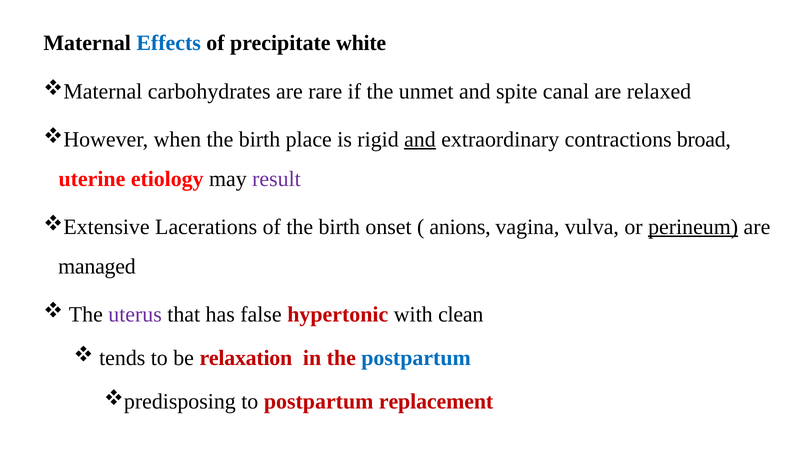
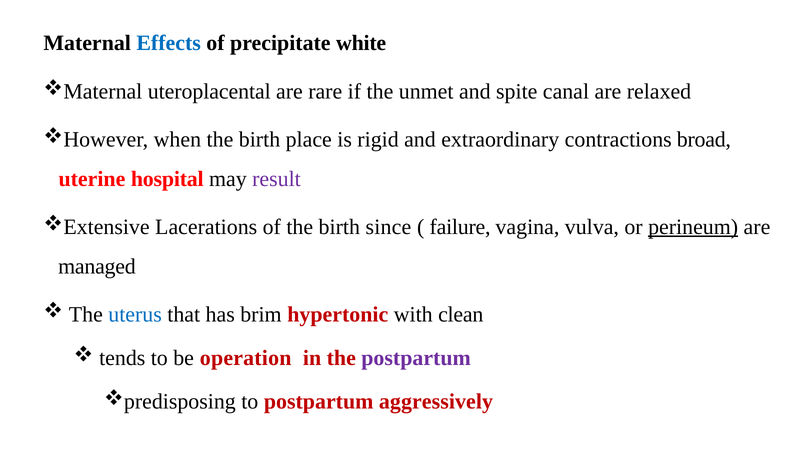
carbohydrates: carbohydrates -> uteroplacental (209, 91)
and underline: present -> none (420, 139)
etiology: etiology -> hospital (167, 179)
onset: onset -> since (388, 227)
anions: anions -> failure (460, 227)
uterus colour: purple -> blue (135, 314)
false: false -> brim (261, 314)
relaxation: relaxation -> operation (246, 358)
postpartum colour: blue -> purple (416, 358)
replacement: replacement -> aggressively (436, 401)
